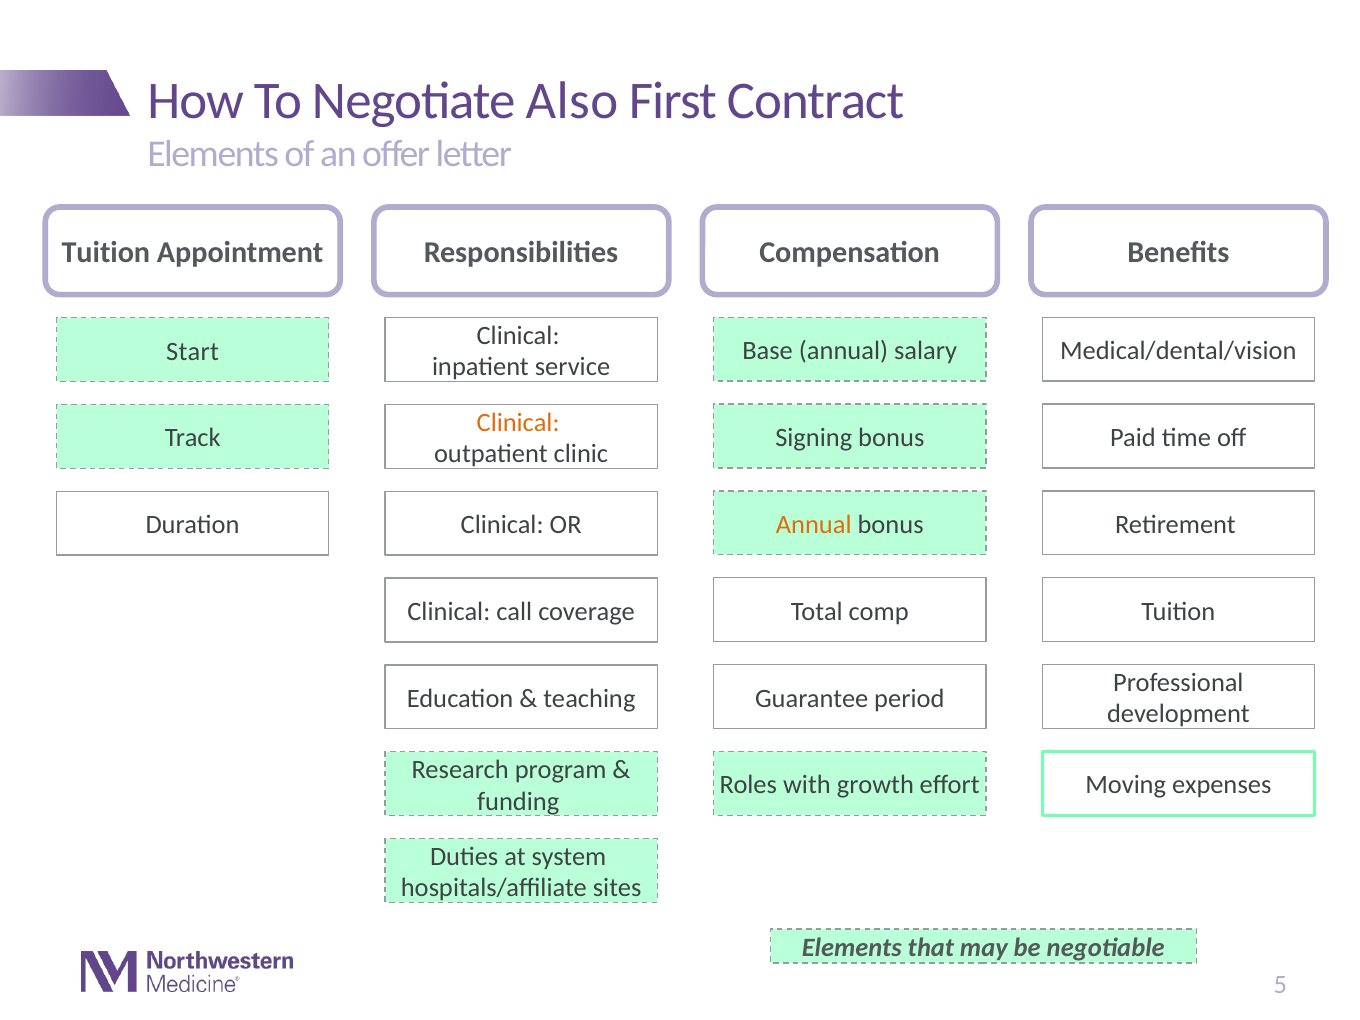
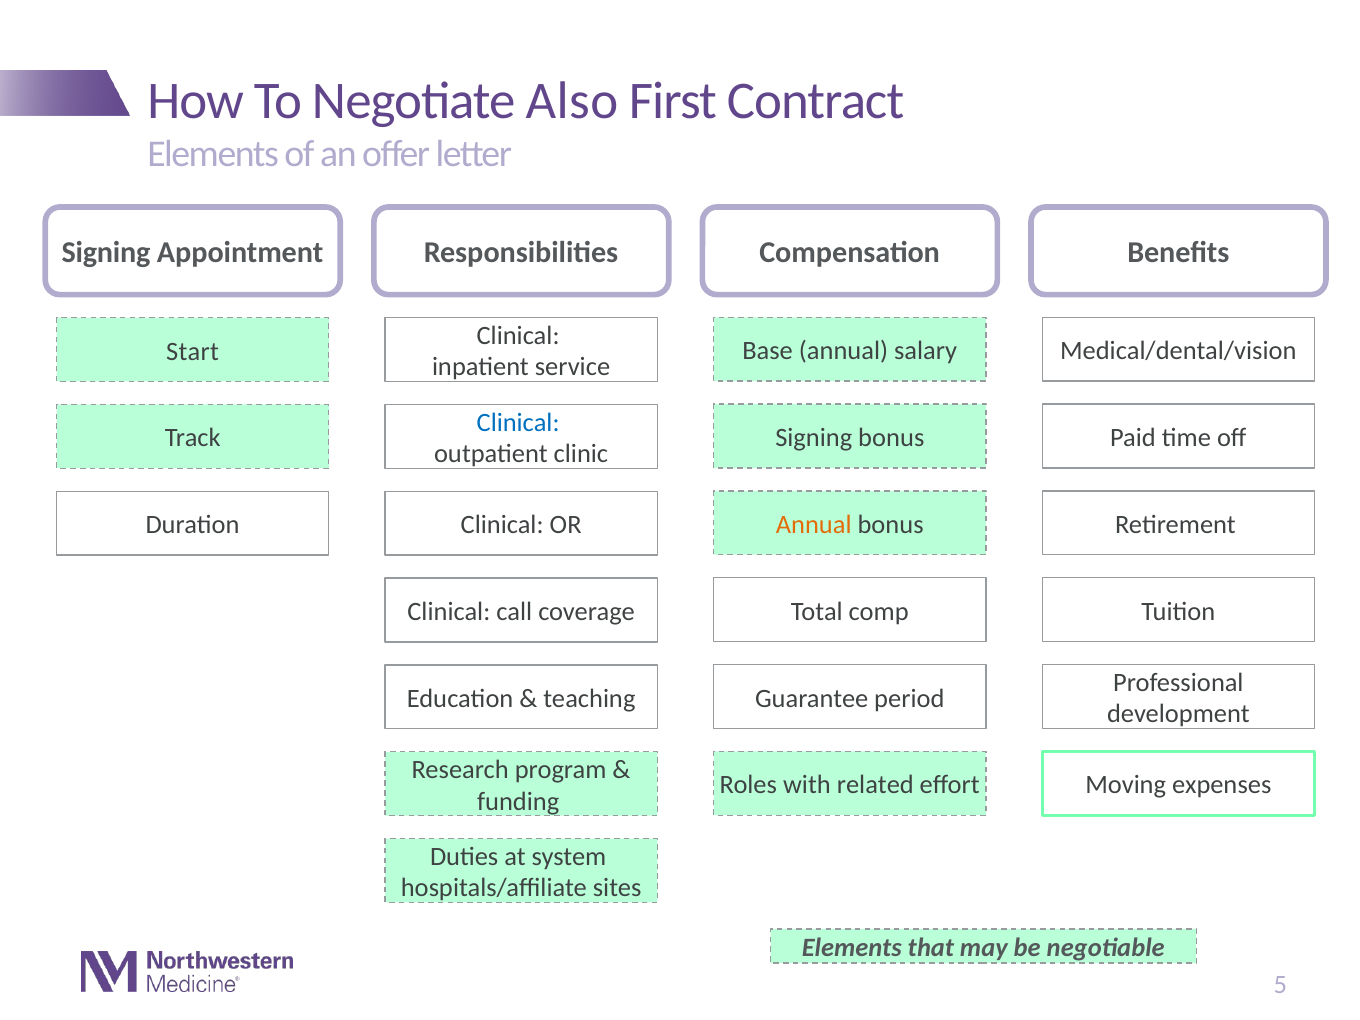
Tuition: Tuition -> Signing (106, 253)
Clinical colour: orange -> blue (518, 422)
growth: growth -> related (875, 785)
